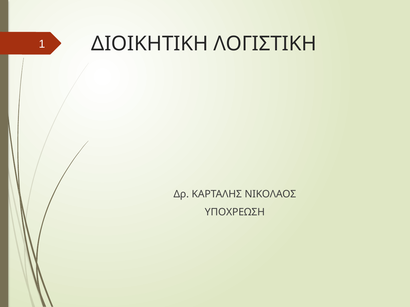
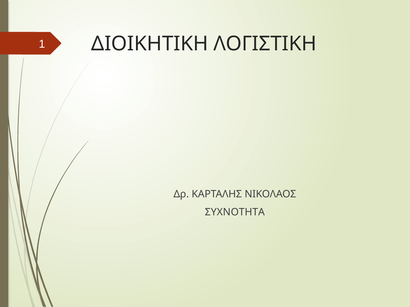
ΥΠΟΧΡΕΩΣΗ: ΥΠΟΧΡΕΩΣΗ -> ΣΥΧΝΟΤΗΤΑ (235, 213)
